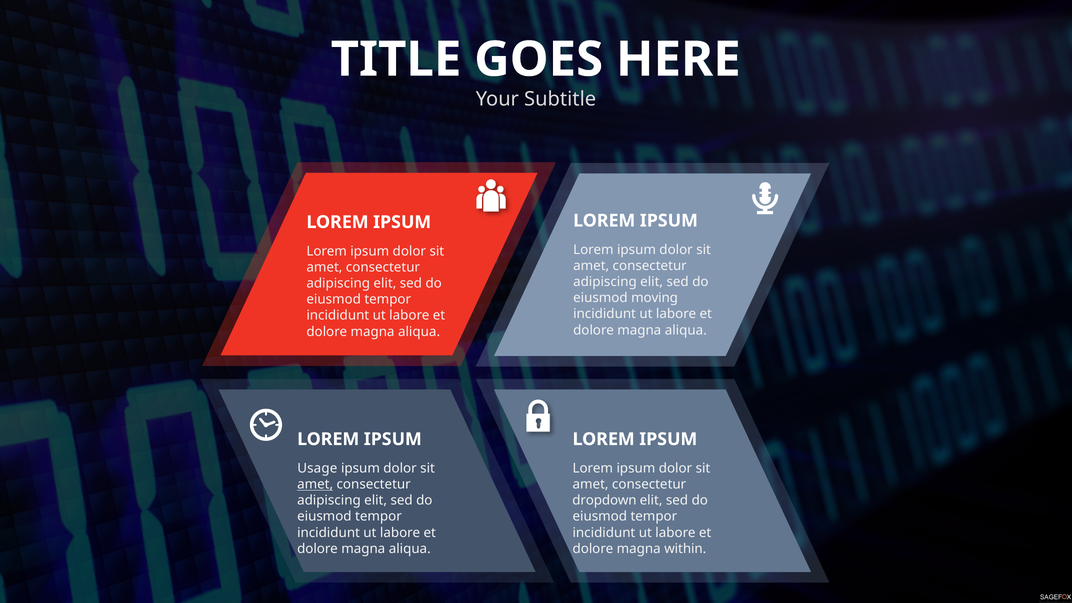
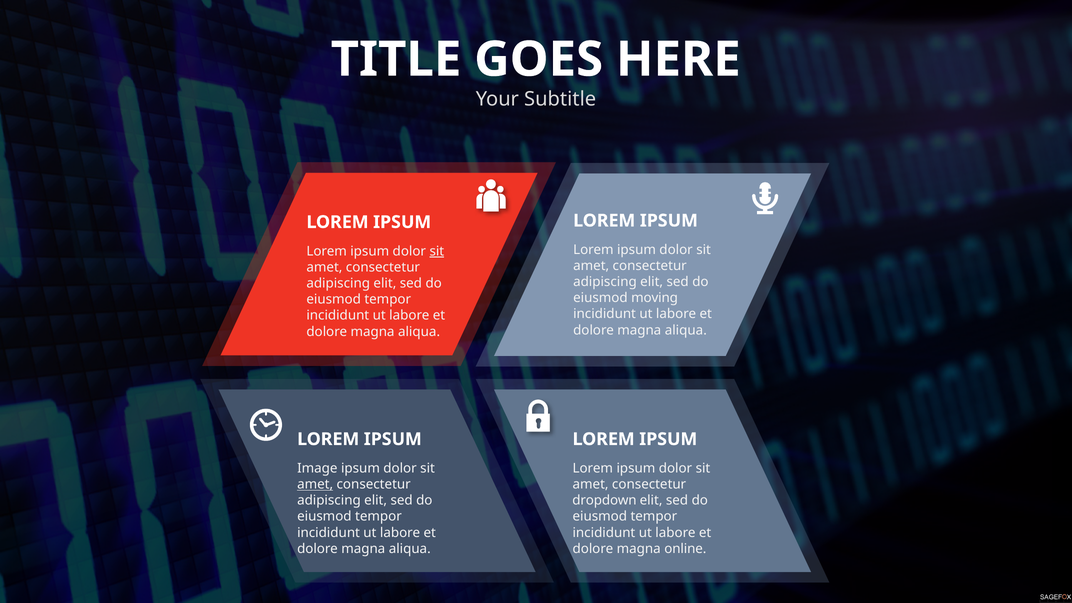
sit underline: none -> present (437, 251)
Usage: Usage -> Image (317, 468)
within: within -> online (685, 549)
